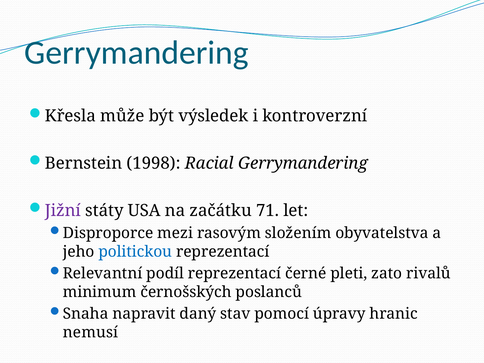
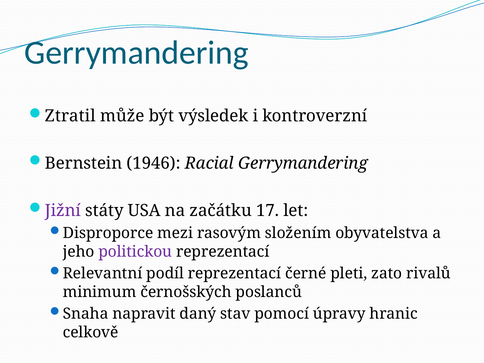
Křesla: Křesla -> Ztratil (70, 116)
1998: 1998 -> 1946 (154, 163)
71: 71 -> 17 (268, 211)
politickou colour: blue -> purple (135, 252)
nemusí: nemusí -> celkově (91, 332)
